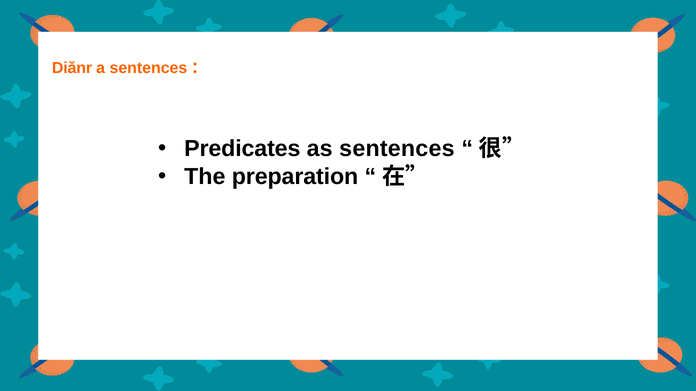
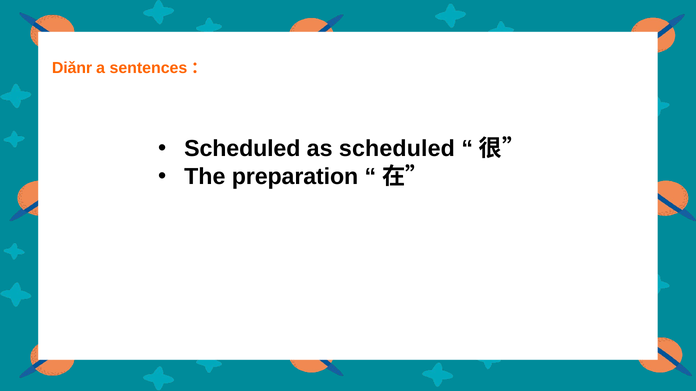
Predicates: Predicates -> Scheduled (242, 149)
as sentences: sentences -> scheduled (397, 149)
